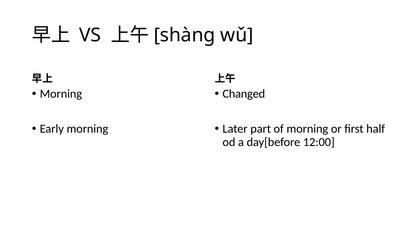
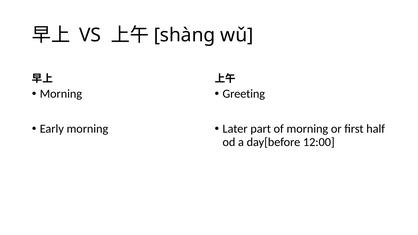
Changed: Changed -> Greeting (244, 94)
